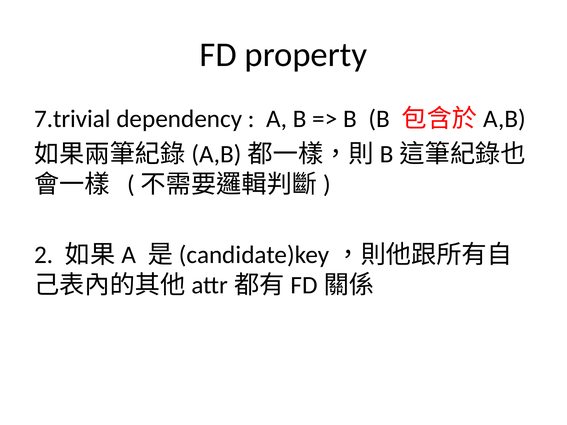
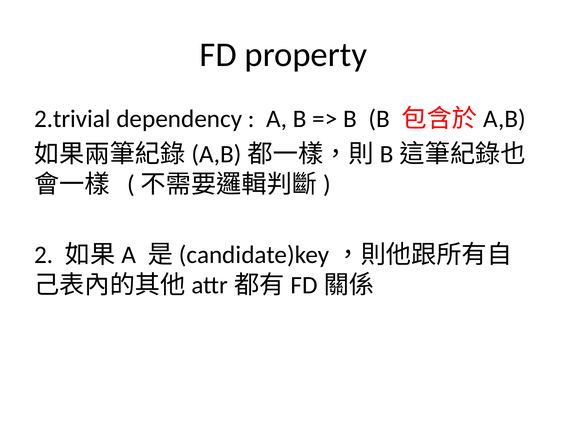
7.trivial: 7.trivial -> 2.trivial (72, 119)
